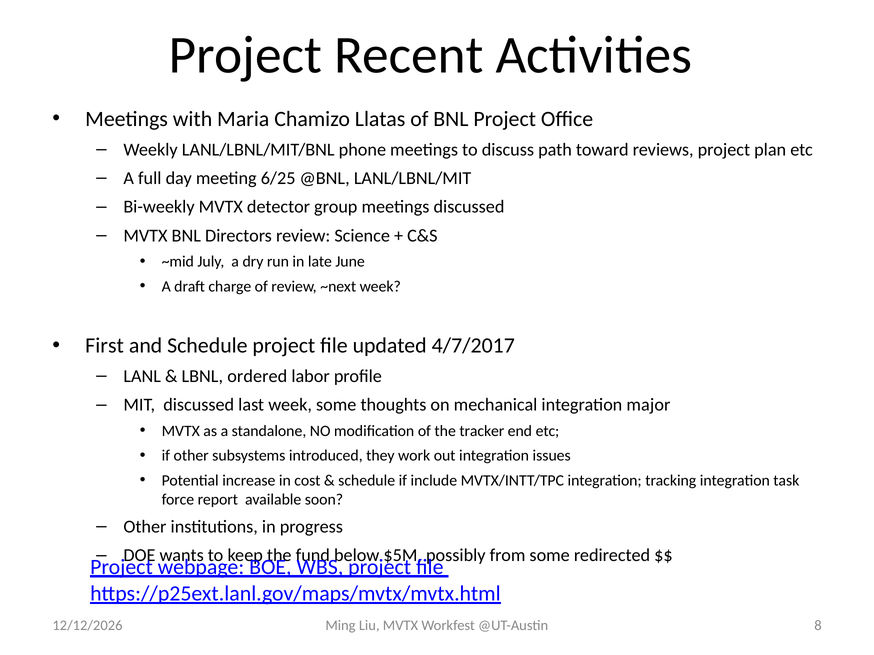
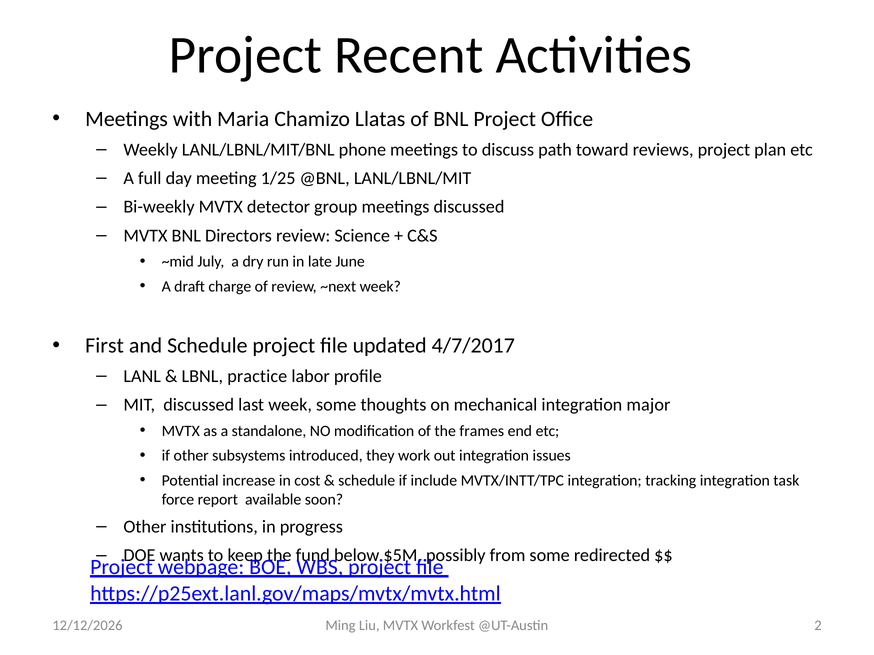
6/25: 6/25 -> 1/25 (278, 178)
ordered: ordered -> practice (257, 377)
tracker: tracker -> frames (482, 431)
8: 8 -> 2 (818, 626)
